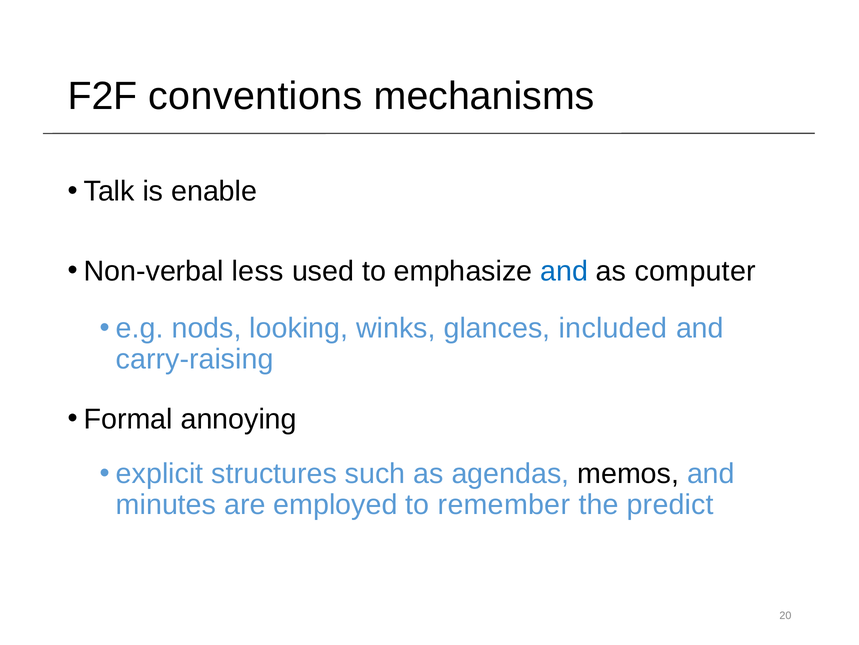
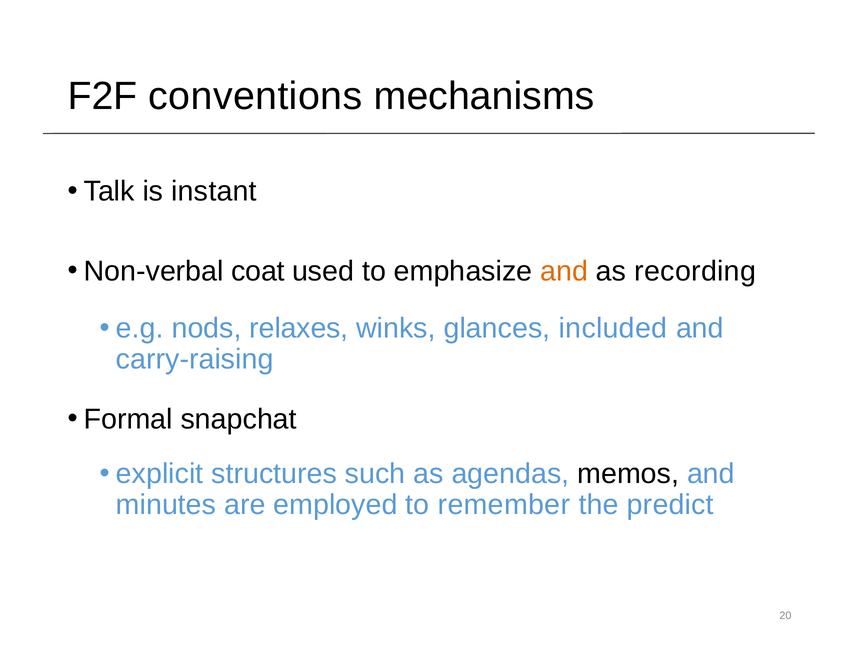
enable: enable -> instant (214, 191)
less: less -> coat (258, 271)
and colour: blue -> orange (564, 271)
computer: computer -> recording (695, 271)
looking: looking -> relaxes (299, 328)
annoying: annoying -> snapchat (239, 419)
